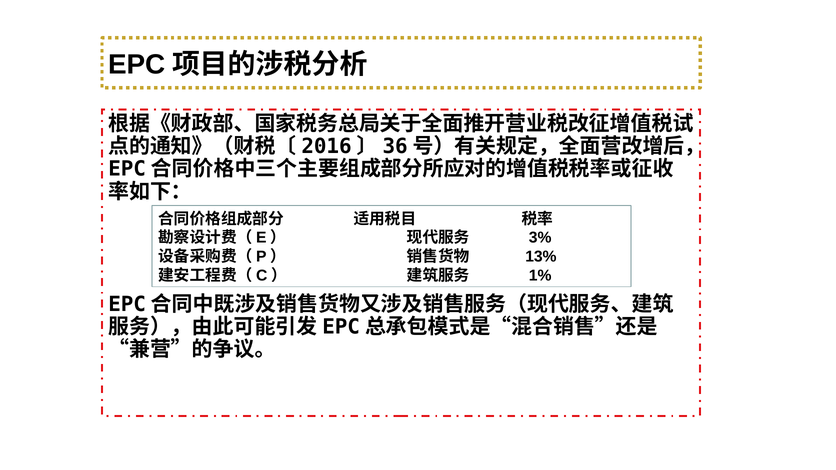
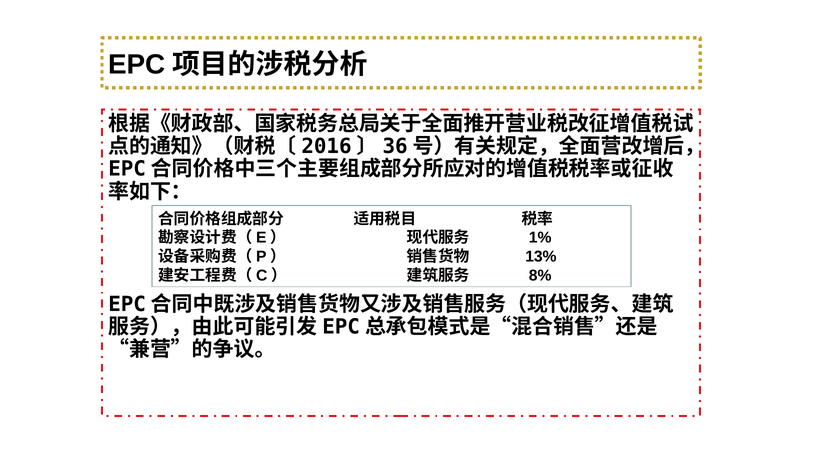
3%: 3% -> 1% (540, 238)
1%: 1% -> 8% (540, 275)
